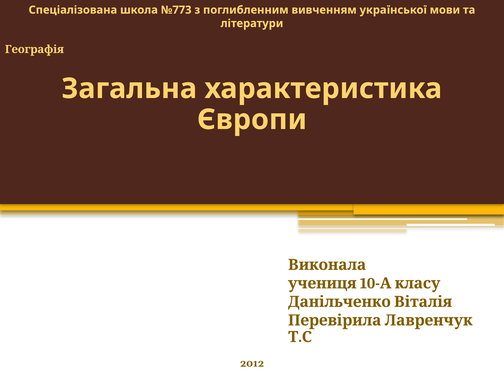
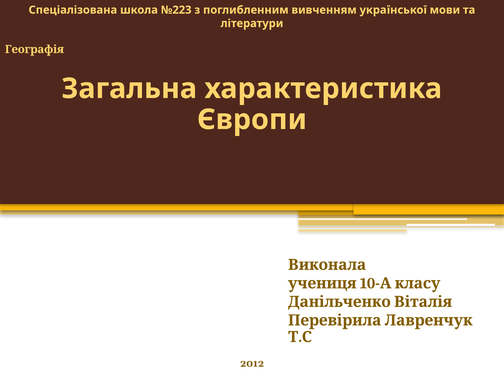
№773: №773 -> №223 (176, 10)
